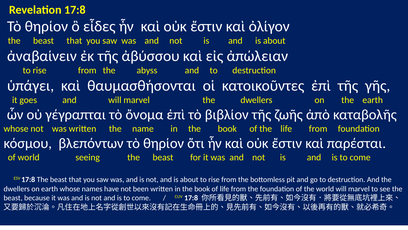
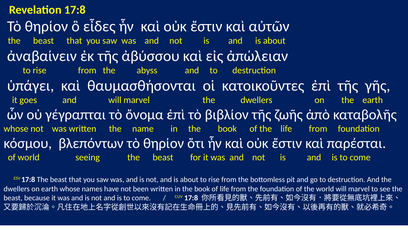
ὀλίγον: ὀλίγον -> αὐτῶν (269, 26)
